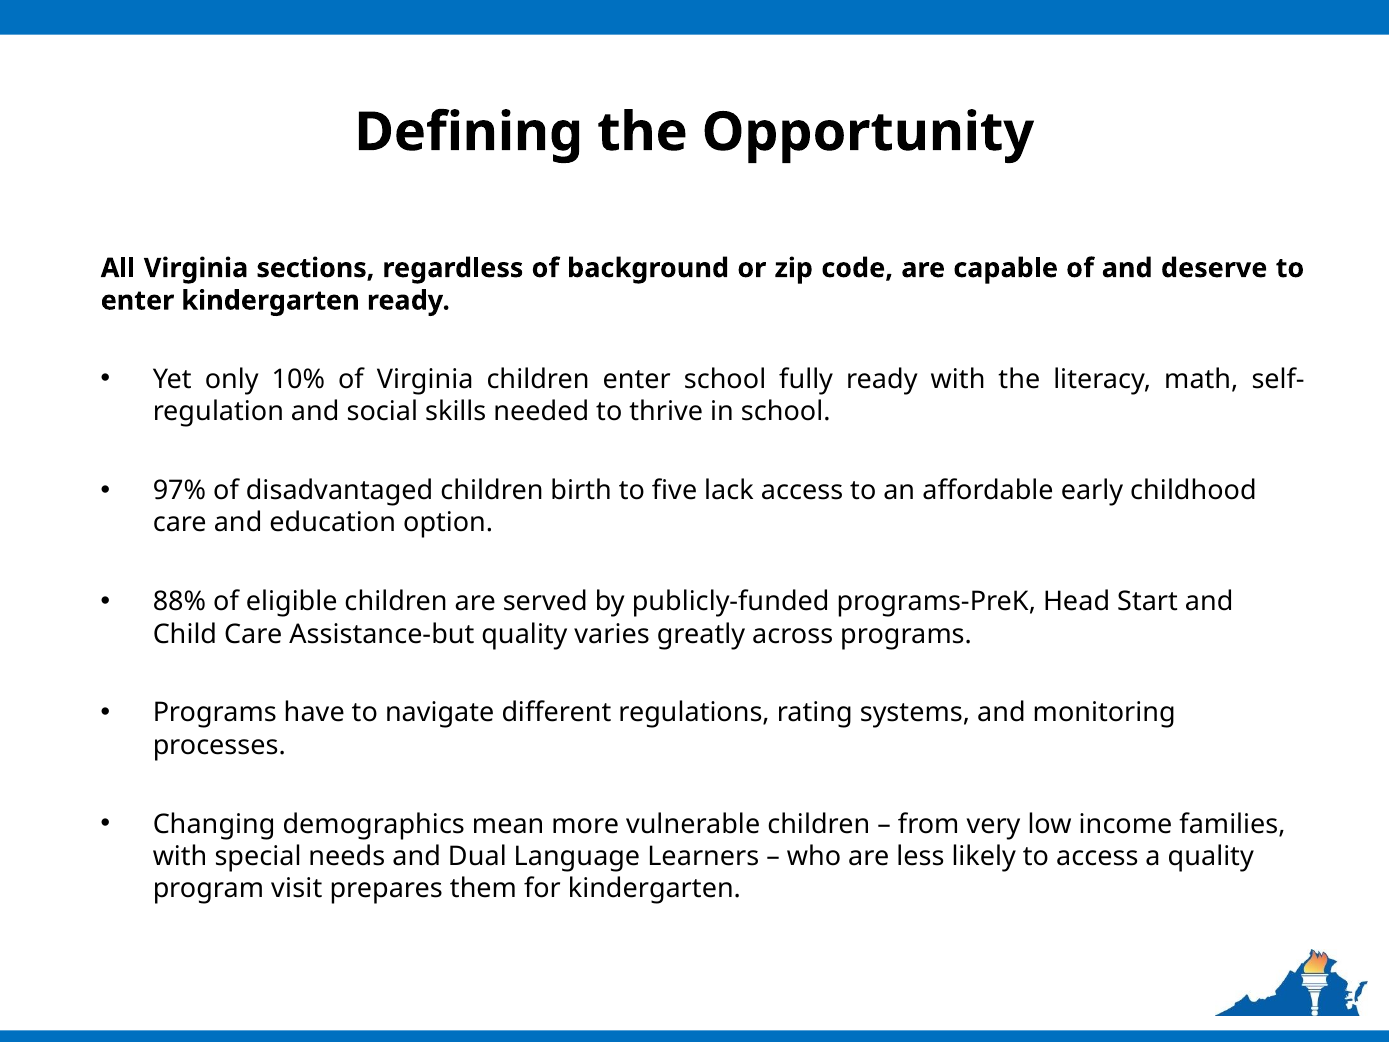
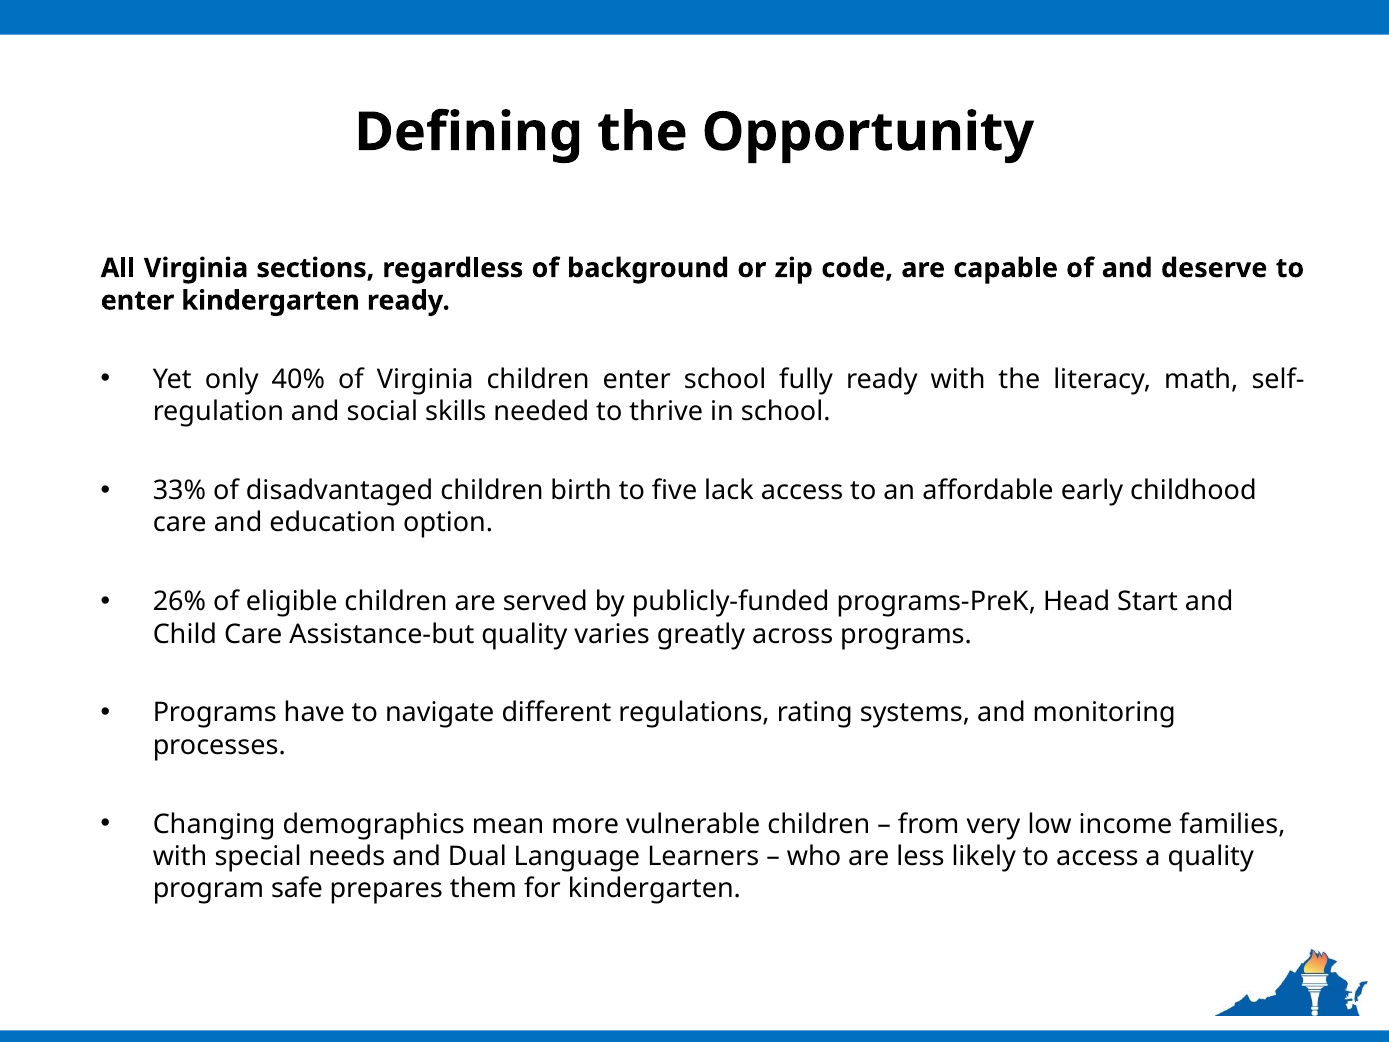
10%: 10% -> 40% (298, 379)
97%: 97% -> 33% (179, 490)
88%: 88% -> 26% (179, 602)
visit: visit -> safe (297, 889)
